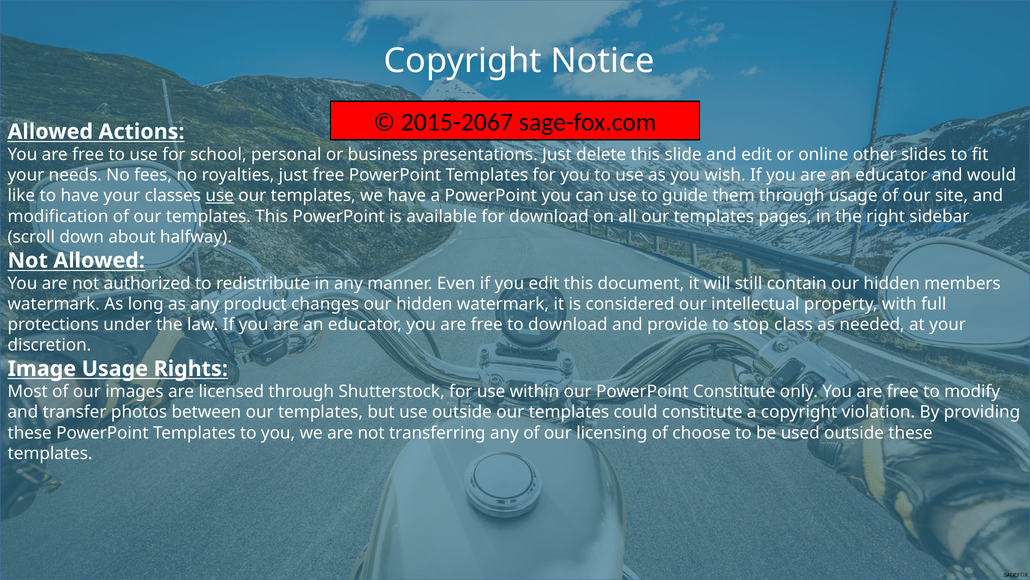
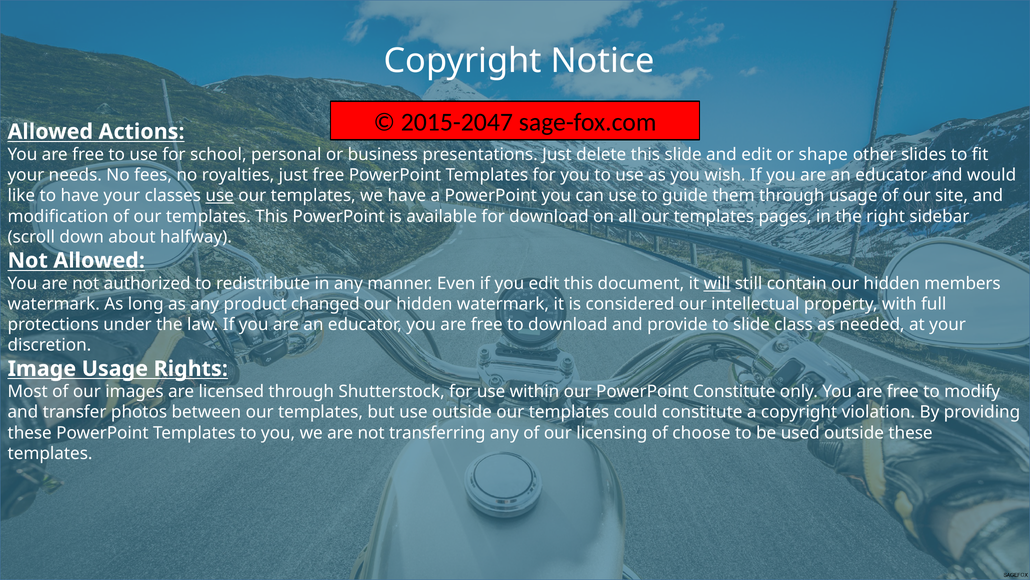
2015-2067: 2015-2067 -> 2015-2047 (457, 122)
online: online -> shape (823, 154)
will underline: none -> present (717, 283)
changes: changes -> changed (325, 304)
to stop: stop -> slide (751, 324)
